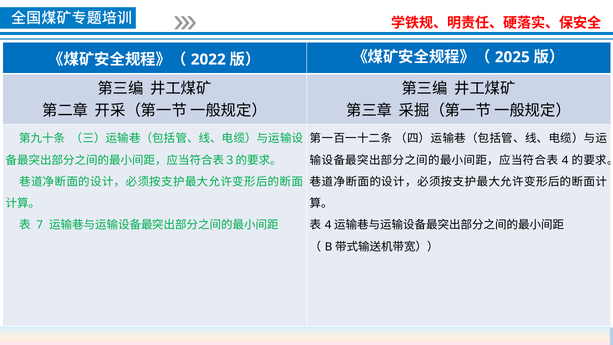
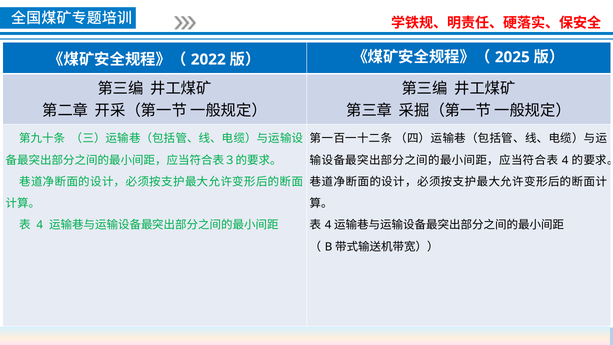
7: 7 -> 4 (40, 225)
